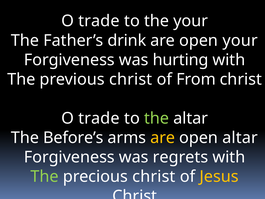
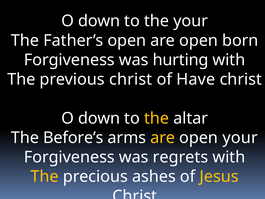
trade: trade -> down (99, 21)
Father’s drink: drink -> open (127, 40)
open your: your -> born (240, 40)
From: From -> Have (196, 79)
trade: trade -> down (99, 118)
the colour: light green -> yellow (157, 118)
open altar: altar -> your (240, 138)
The colour: light green -> yellow (45, 176)
precious christ: christ -> ashes (154, 176)
